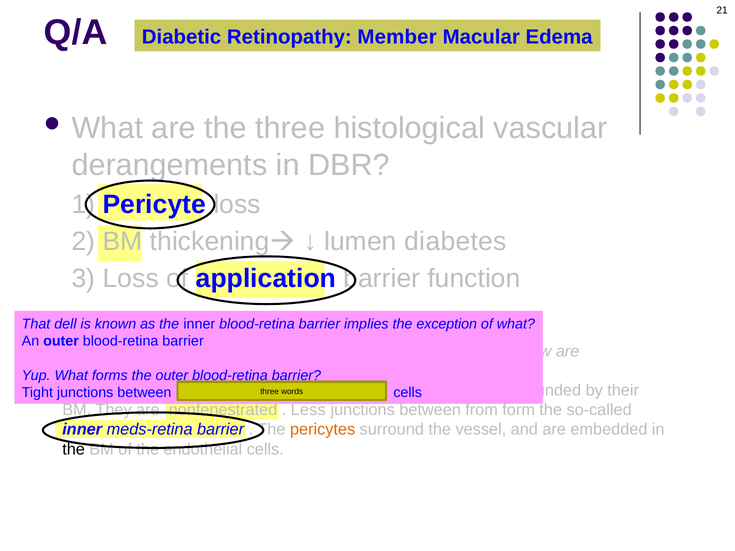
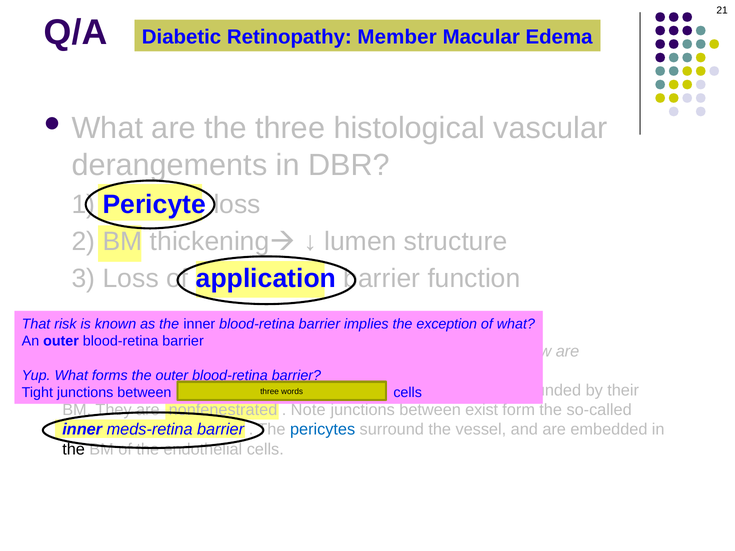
lumen diabetes: diabetes -> structure (456, 241)
dell: dell -> risk (65, 324)
Less: Less -> Note (308, 410)
from: from -> exist (482, 410)
pericytes colour: orange -> blue (323, 430)
